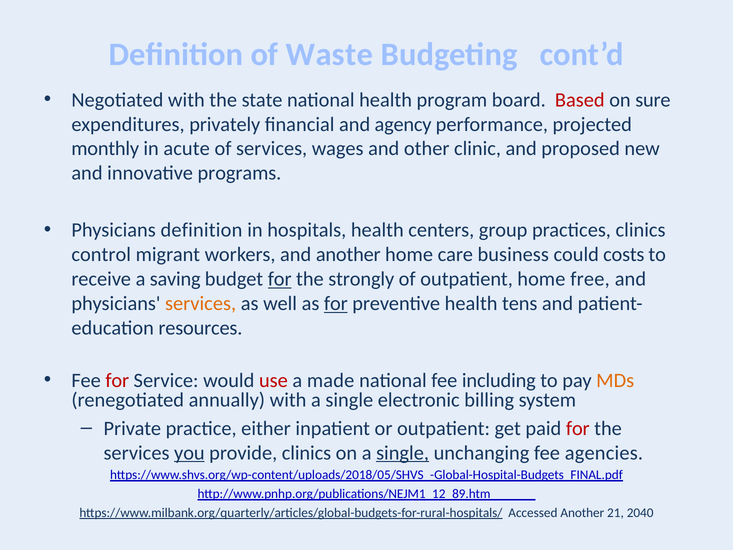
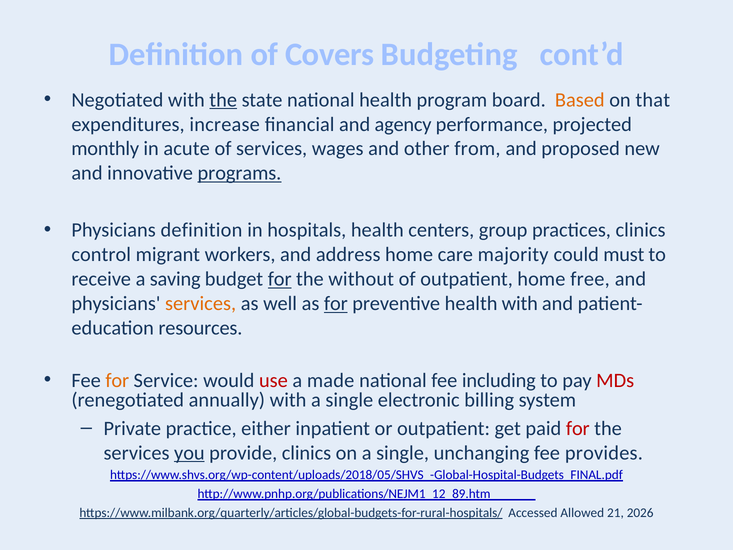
Waste: Waste -> Covers (330, 55)
the underline: none -> present (223, 100)
Based colour: red -> orange (580, 100)
sure: sure -> that (653, 100)
privately: privately -> increase (225, 124)
clinic: clinic -> from (477, 149)
programs underline: none -> present (239, 173)
and another: another -> address (348, 255)
business: business -> majority (513, 255)
costs: costs -> must (624, 255)
strongly: strongly -> without (361, 279)
health tens: tens -> with (520, 303)
for colour: red -> orange (117, 380)
MDs colour: orange -> red (615, 380)
single underline: present -> none (403, 453)
agencies: agencies -> provides (604, 453)
Accessed Another: Another -> Allowed (582, 512)
2040: 2040 -> 2026 (640, 512)
